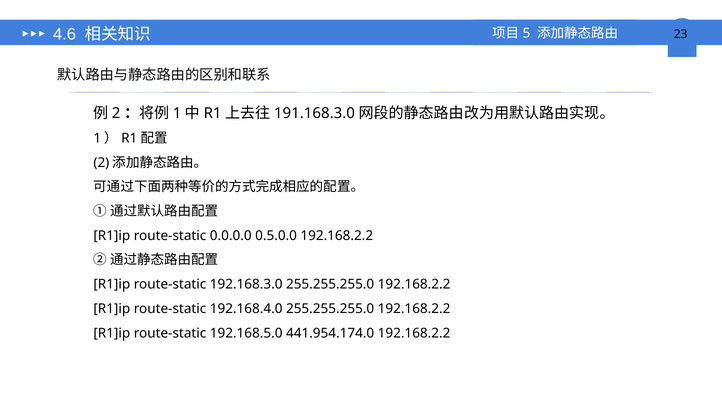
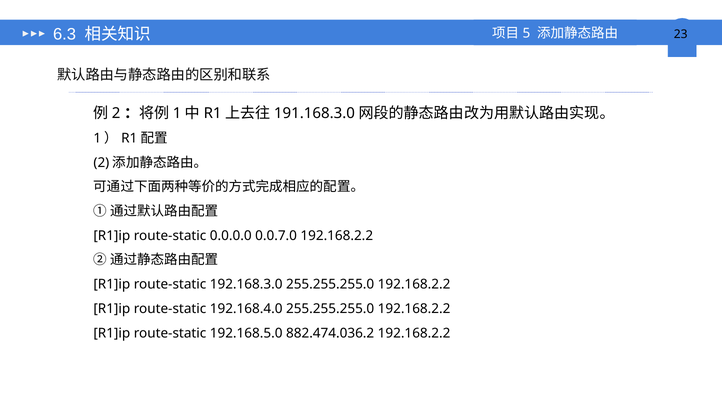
4.6: 4.6 -> 6.3 (65, 34)
0.5.0.0: 0.5.0.0 -> 0.0.7.0 (276, 236)
441.954.174.0: 441.954.174.0 -> 882.474.036.2 (330, 333)
